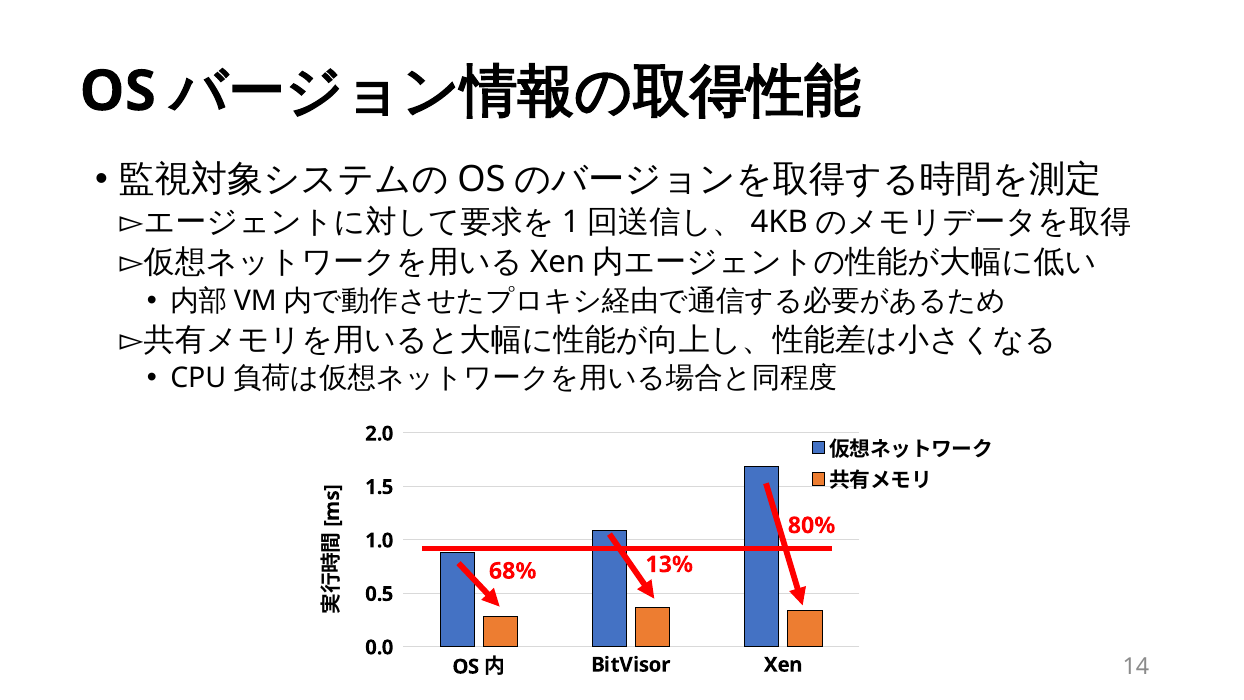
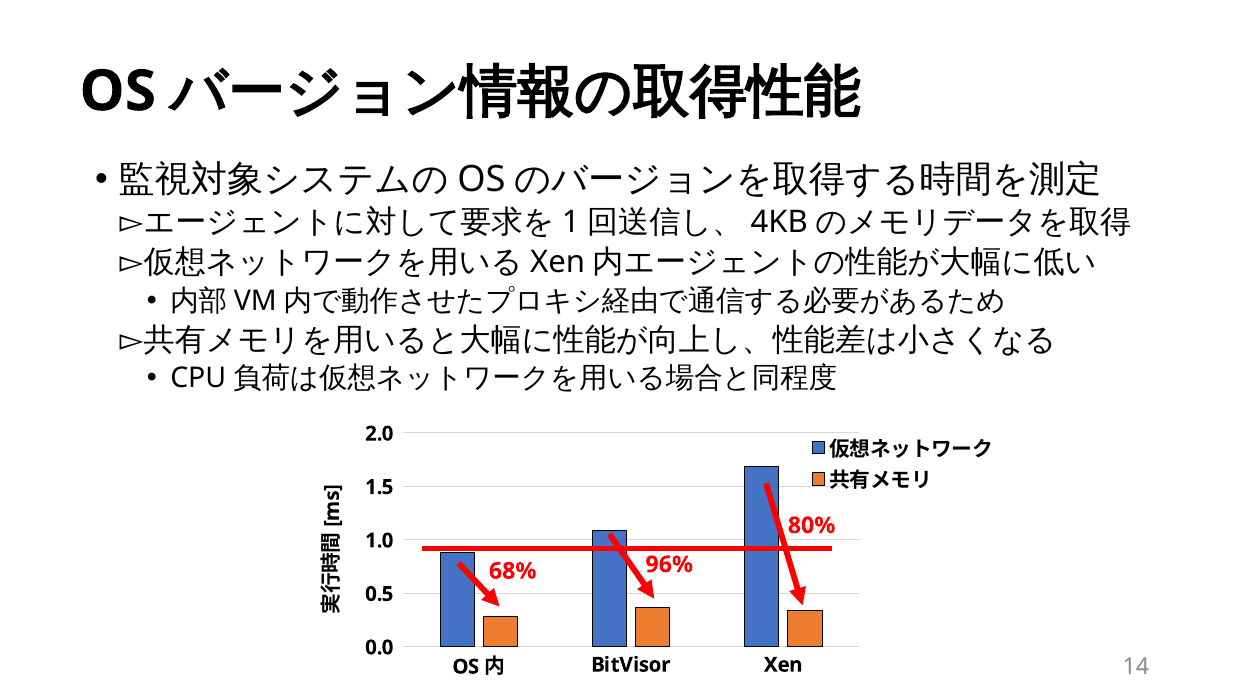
13%: 13% -> 96% (669, 564)
